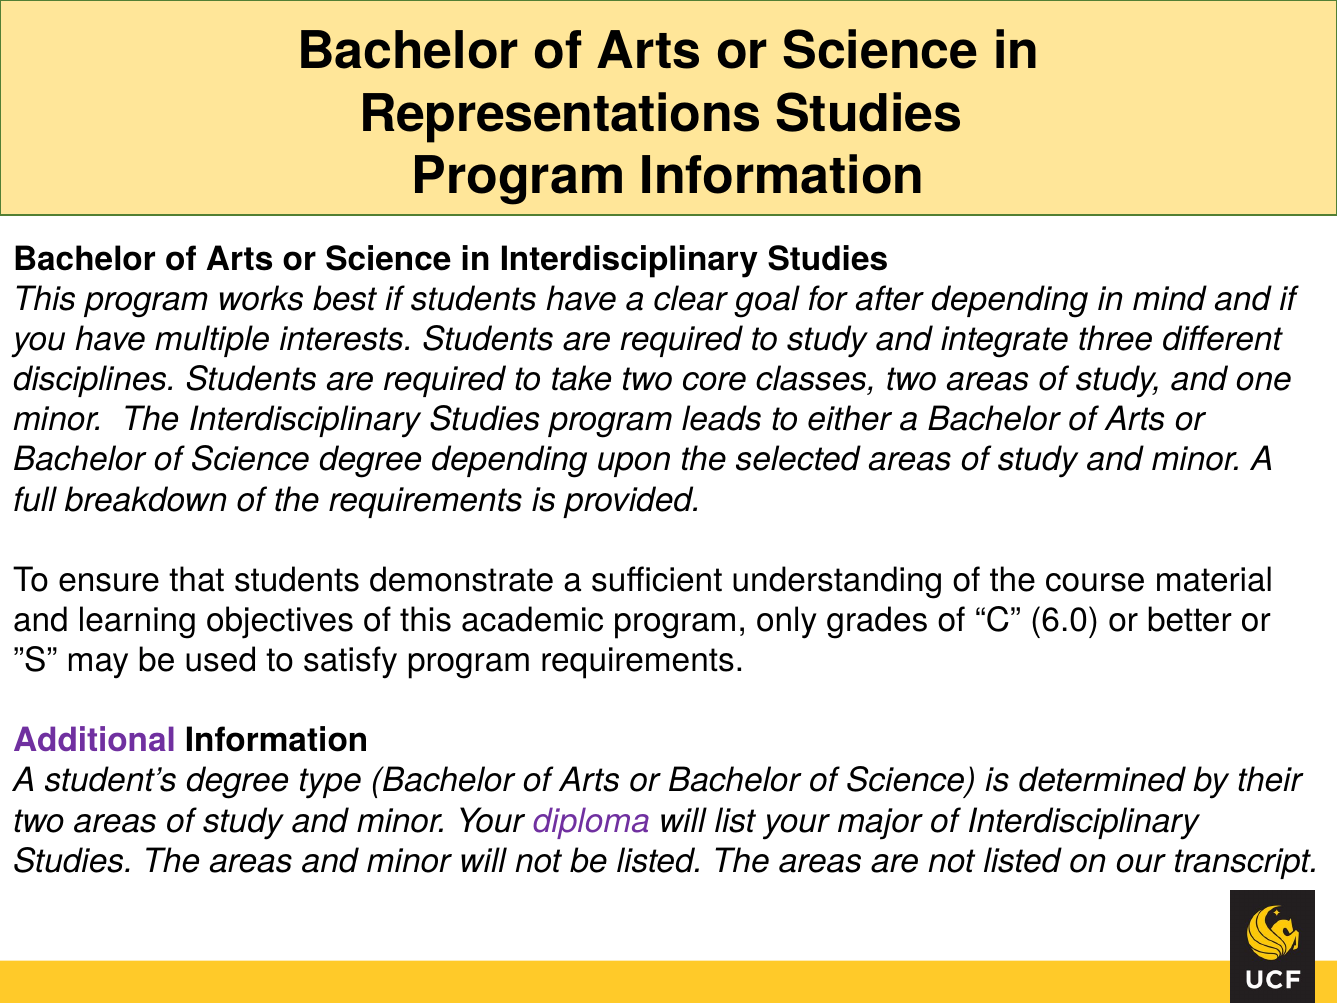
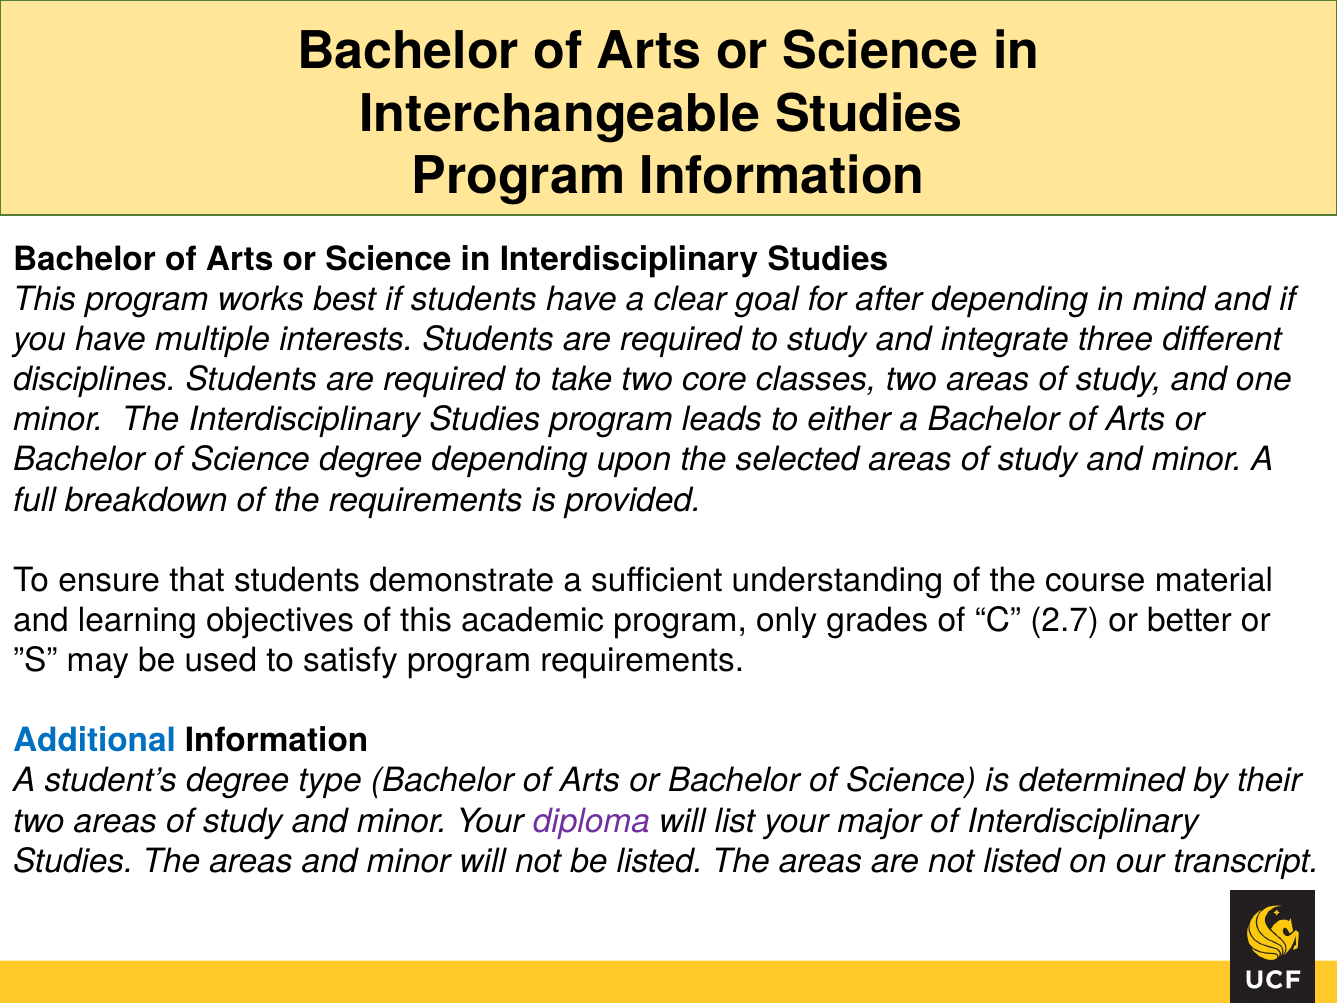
Representations: Representations -> Interchangeable (560, 114)
6.0: 6.0 -> 2.7 (1065, 620)
Additional colour: purple -> blue (94, 741)
